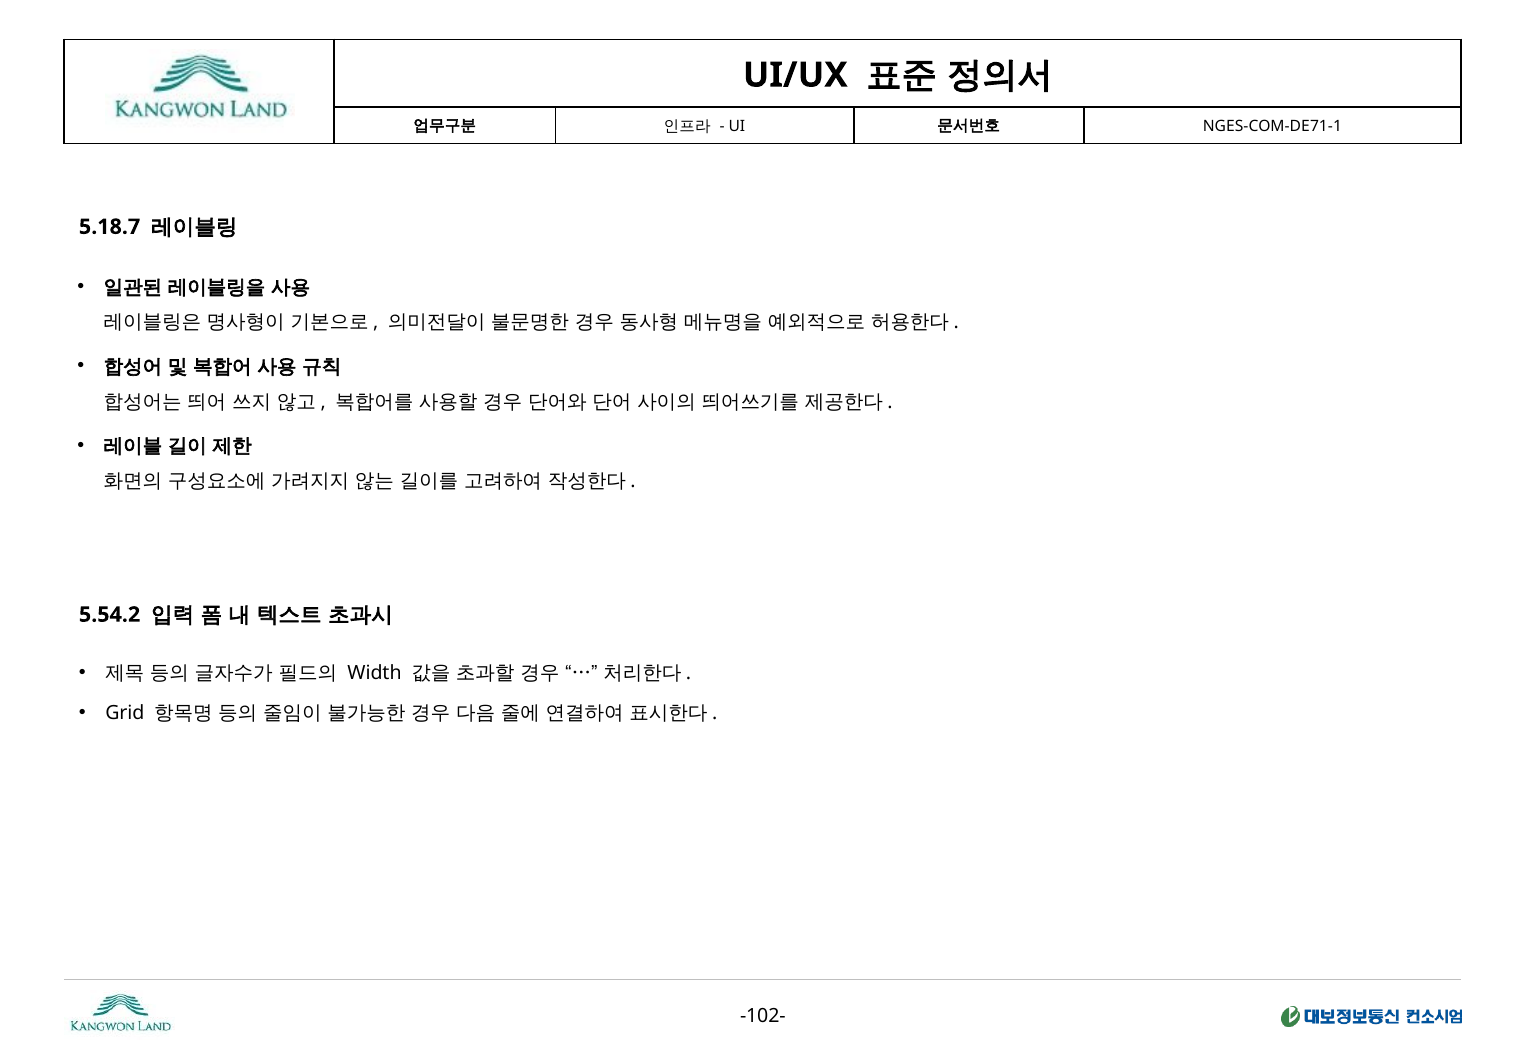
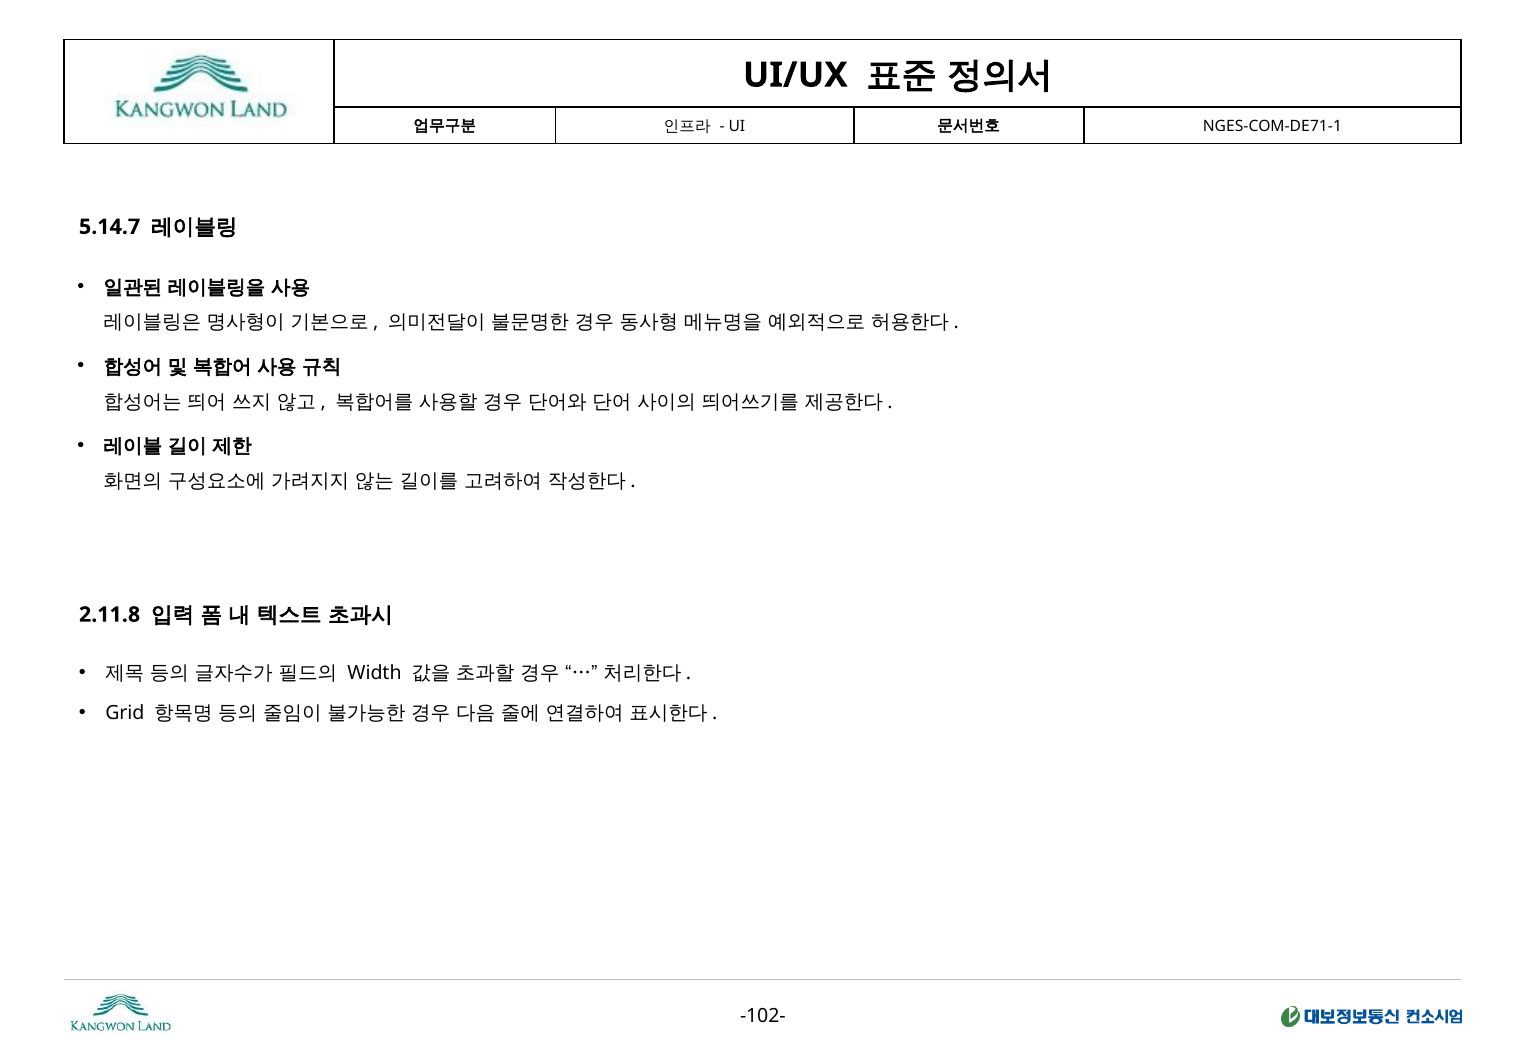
5.18.7: 5.18.7 -> 5.14.7 (110, 227)
5.54.2: 5.54.2 -> 2.11.8 (110, 615)
